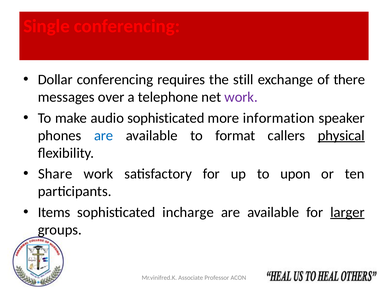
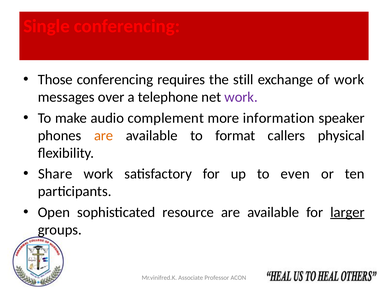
Dollar: Dollar -> Those (55, 80)
of there: there -> work (349, 80)
audio sophisticated: sophisticated -> complement (166, 118)
are colour: blue -> orange (104, 135)
physical underline: present -> none (341, 135)
upon: upon -> even (295, 174)
Items: Items -> Open (54, 212)
incharge: incharge -> resource (188, 212)
